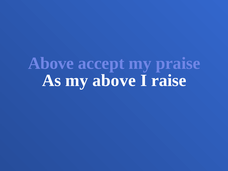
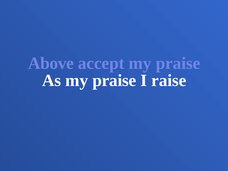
As my above: above -> praise (114, 80)
